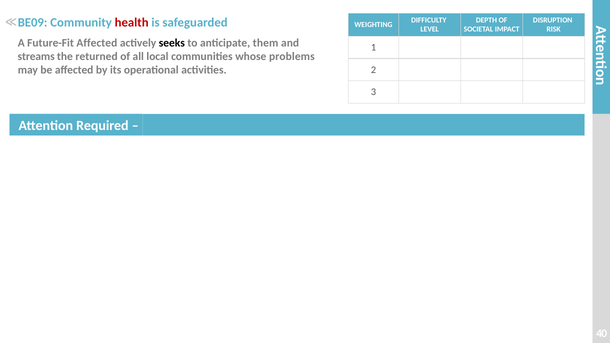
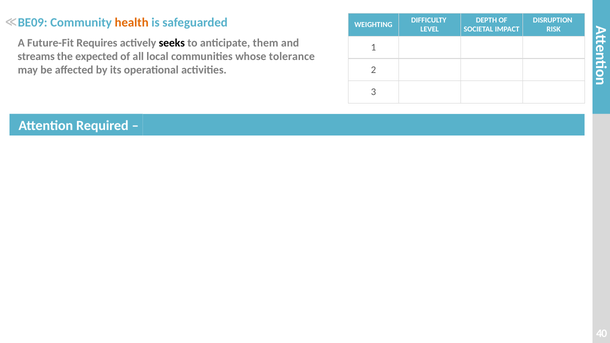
health colour: red -> orange (132, 22)
Future-Fit Affected: Affected -> Requires (97, 43)
returned: returned -> expected (97, 56)
problems: problems -> tolerance (292, 56)
